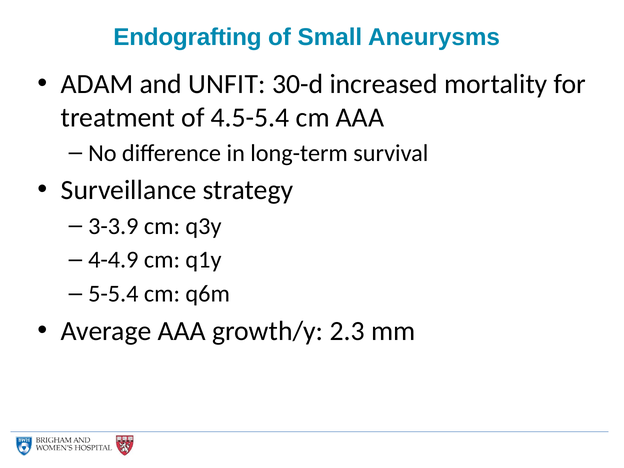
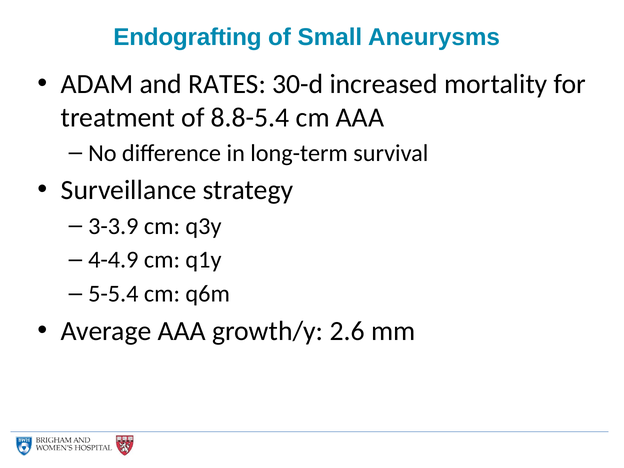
UNFIT: UNFIT -> RATES (227, 84)
4.5-5.4: 4.5-5.4 -> 8.8-5.4 (250, 117)
2.3: 2.3 -> 2.6 (347, 331)
